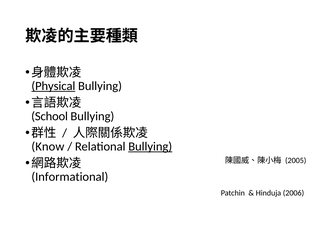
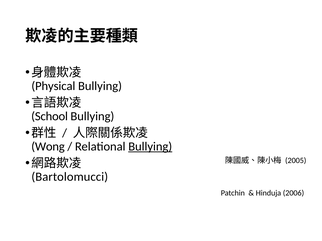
Physical underline: present -> none (53, 86)
Know: Know -> Wong (48, 147)
Informational: Informational -> Bartolomucci (70, 177)
